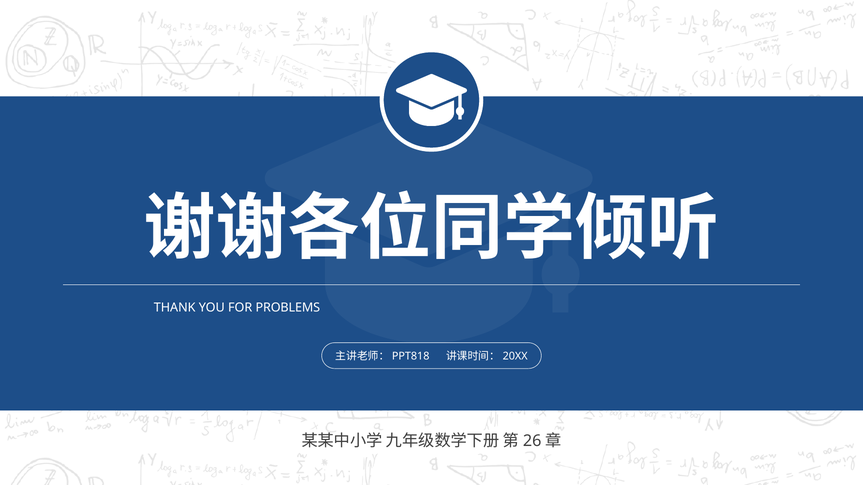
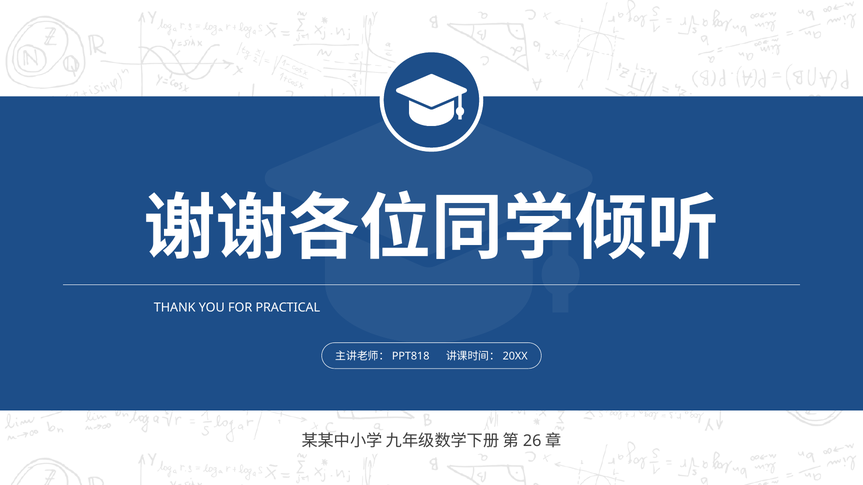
PROBLEMS: PROBLEMS -> PRACTICAL (288, 308)
